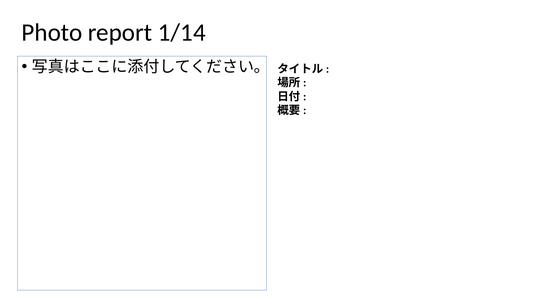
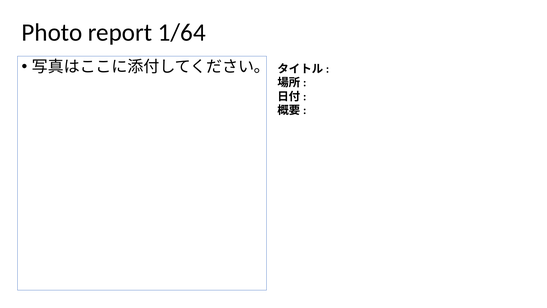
1/14: 1/14 -> 1/64 (182, 32)
